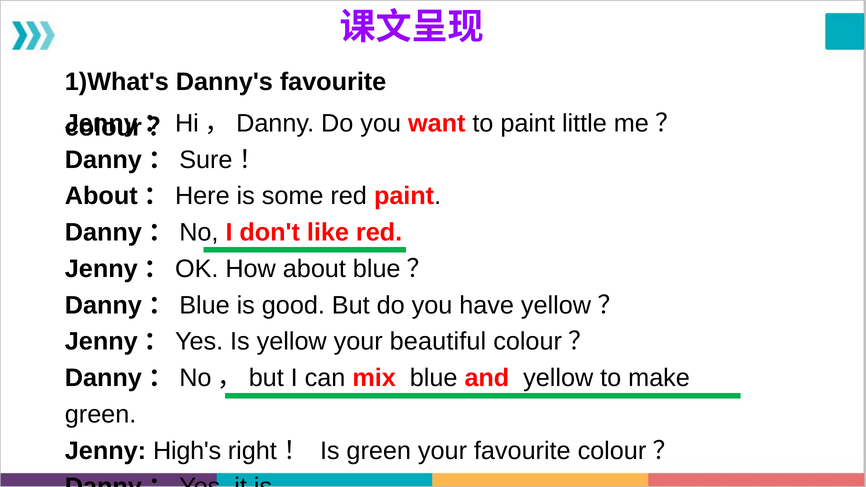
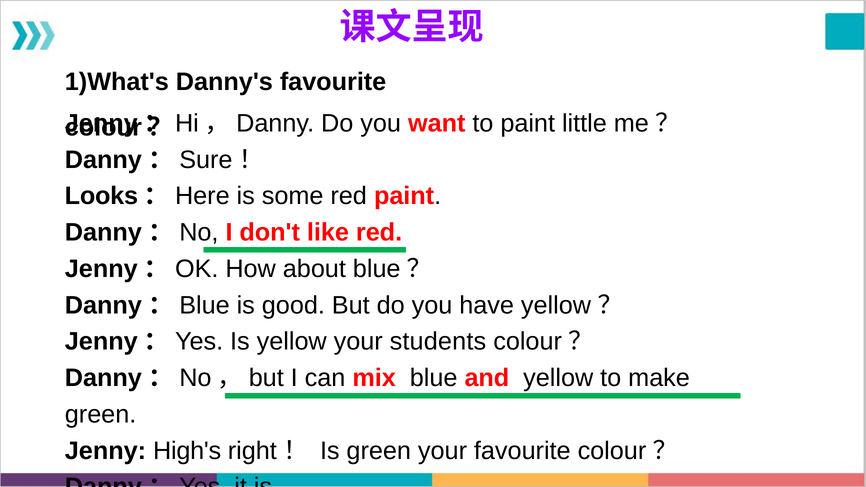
About: About -> Looks (101, 196)
beautiful: beautiful -> students (438, 342)
